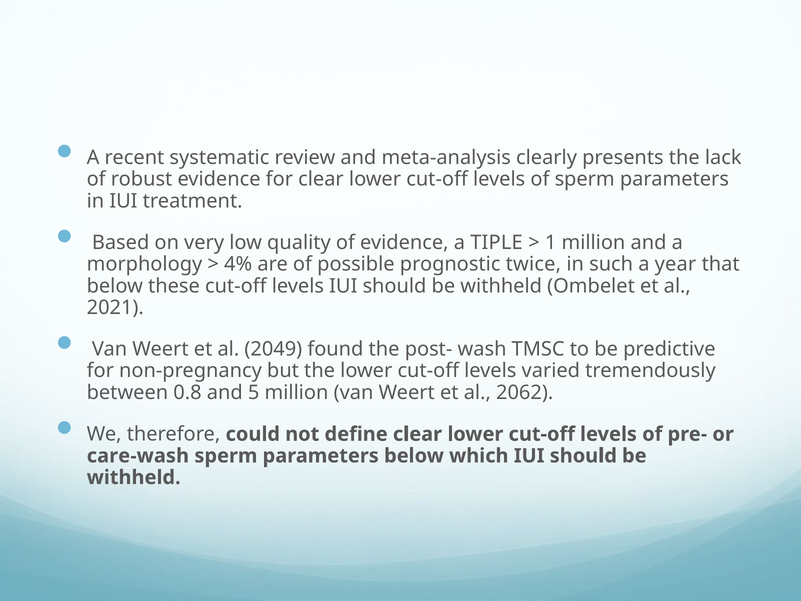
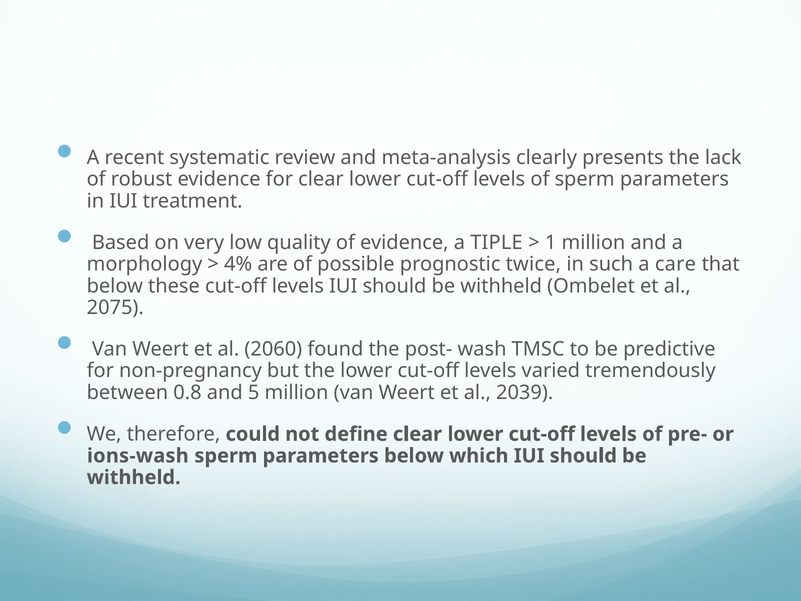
year: year -> care (675, 264)
2021: 2021 -> 2075 (115, 307)
2049: 2049 -> 2060 (273, 349)
2062: 2062 -> 2039 (525, 392)
care-wash: care-wash -> ions-wash (138, 456)
